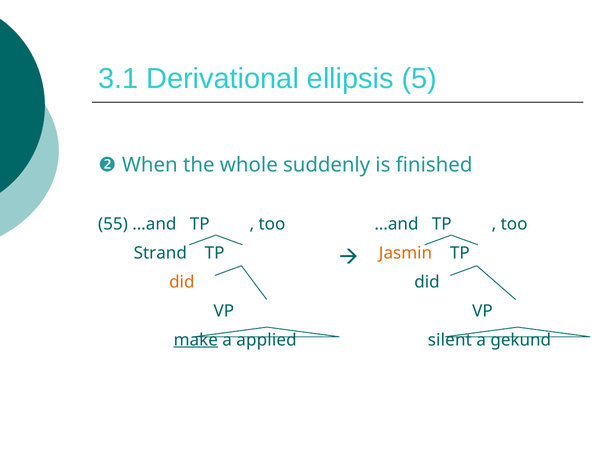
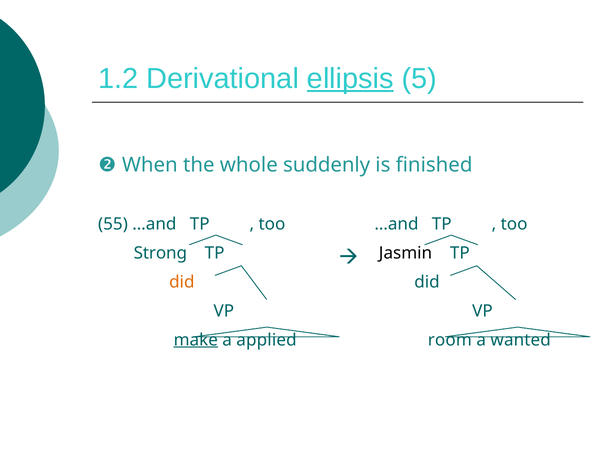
3.1: 3.1 -> 1.2 (118, 79)
ellipsis underline: none -> present (350, 79)
Strand: Strand -> Strong (160, 253)
Jasmin colour: orange -> black (406, 253)
silent: silent -> room (450, 340)
gekund: gekund -> wanted (521, 340)
